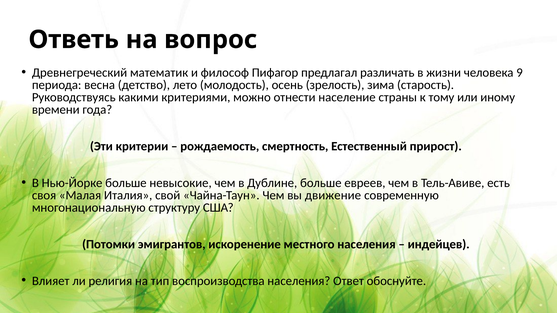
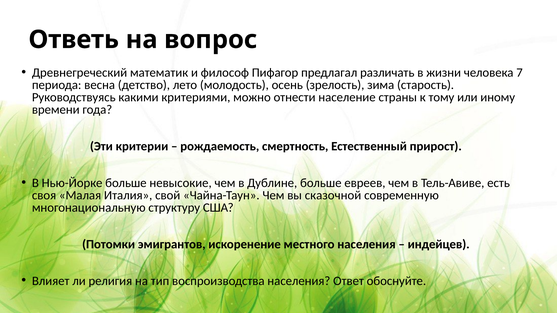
9: 9 -> 7 (520, 73)
движение: движение -> сказочной (333, 195)
